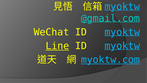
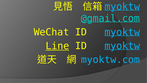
myoktw.com underline: present -> none (110, 59)
